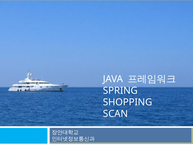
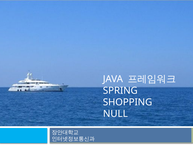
SCAN: SCAN -> NULL (115, 114)
